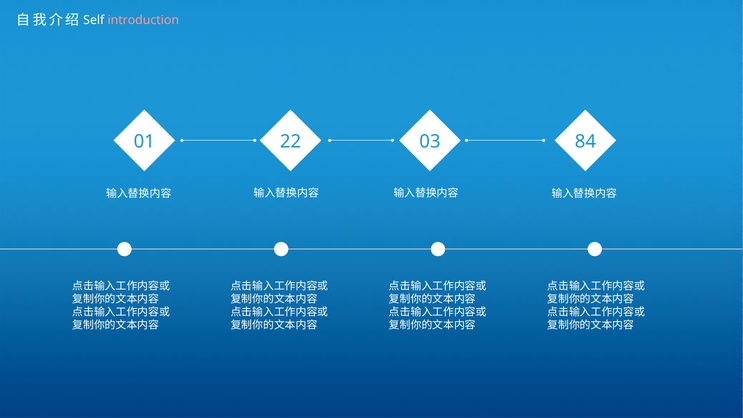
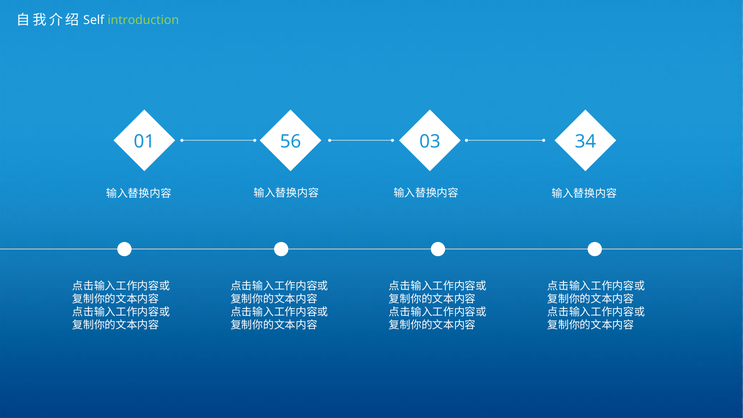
introduction colour: pink -> light green (143, 20)
22: 22 -> 56 (291, 142)
84: 84 -> 34 (585, 142)
